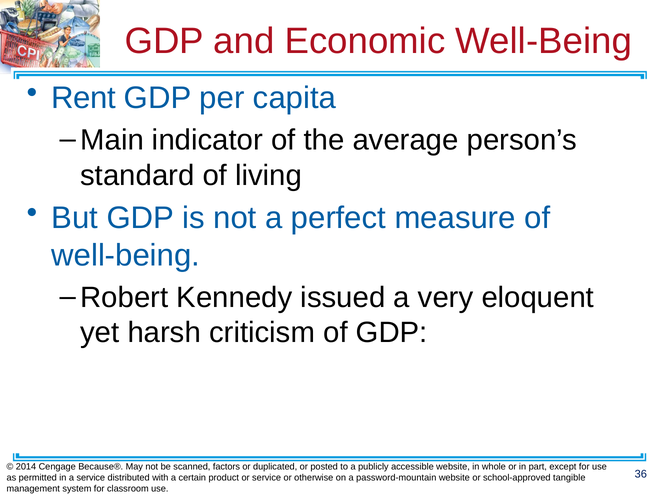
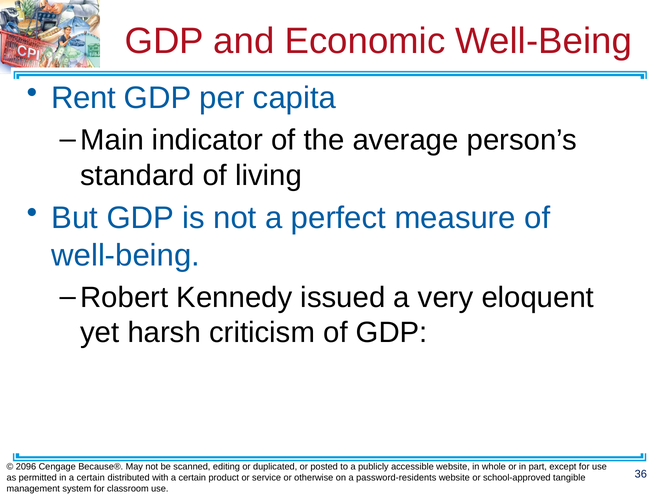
2014: 2014 -> 2096 (26, 467)
factors: factors -> editing (226, 467)
in a service: service -> certain (91, 478)
password-mountain: password-mountain -> password-residents (396, 478)
